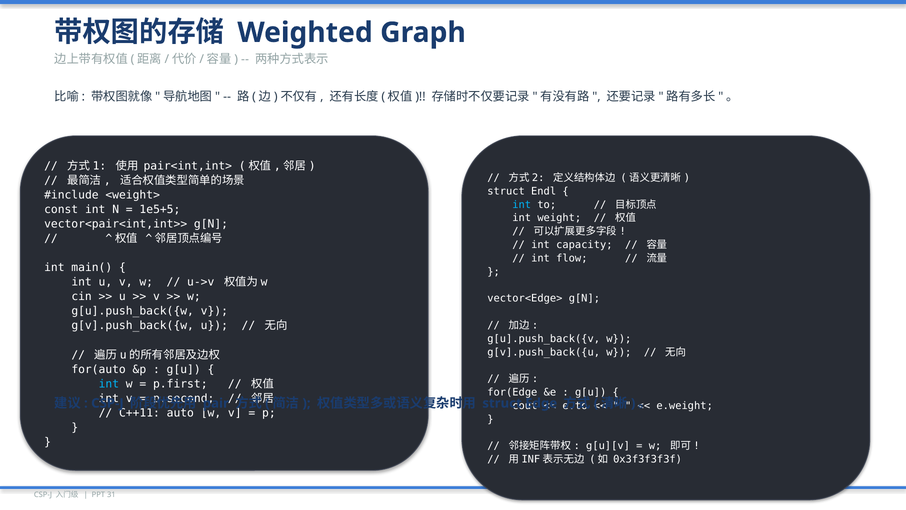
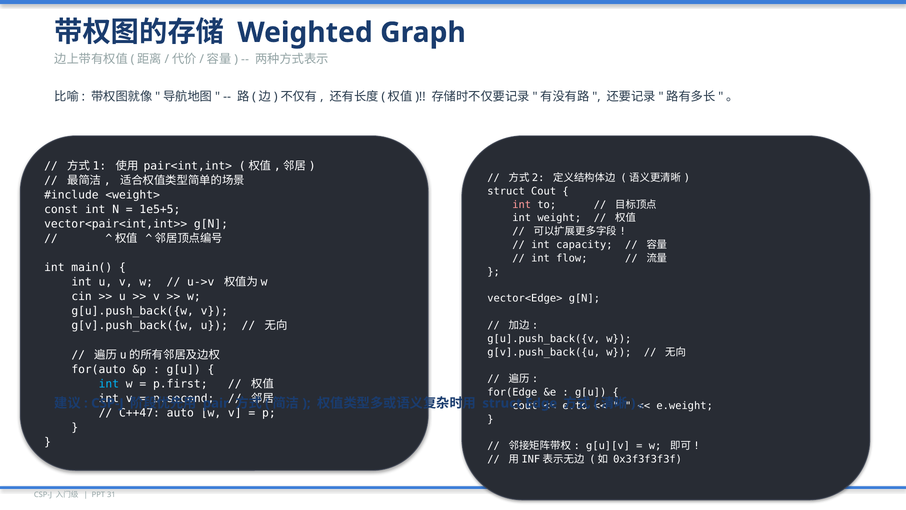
struct Endl: Endl -> Cout (544, 191)
int colour: light blue -> pink (522, 204)
C++11: C++11 -> C++47 (139, 413)
